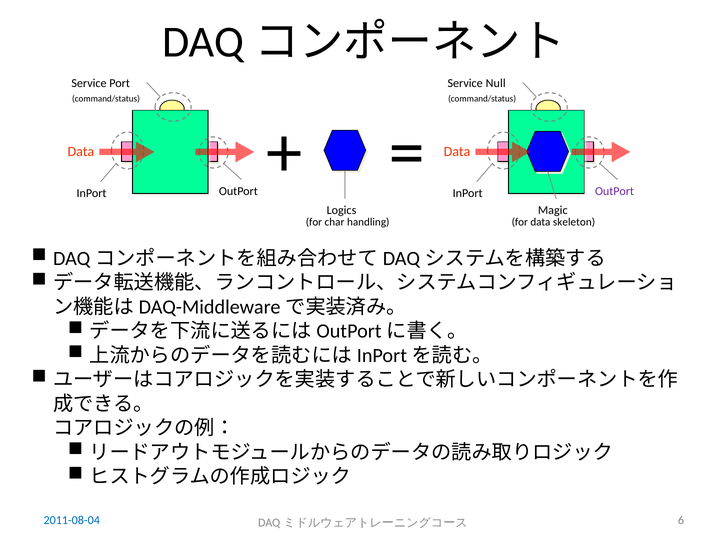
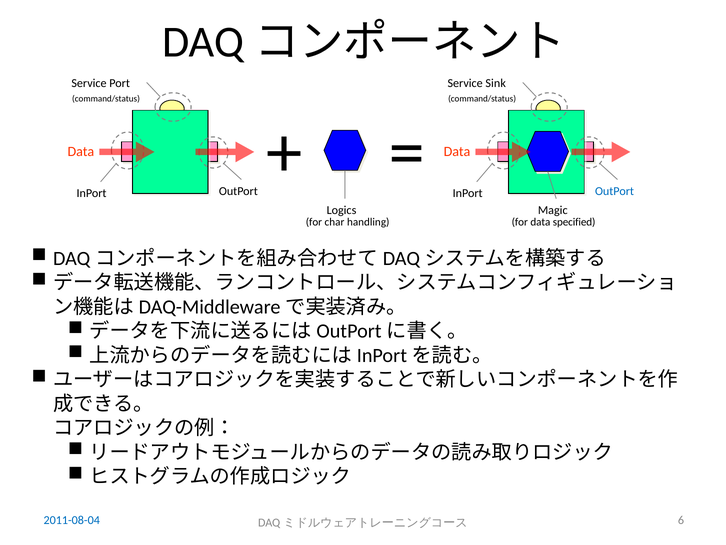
Null: Null -> Sink (496, 83)
OutPort colour: purple -> blue (615, 191)
skeleton: skeleton -> specified (574, 222)
